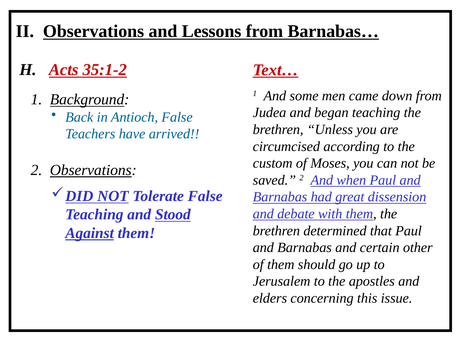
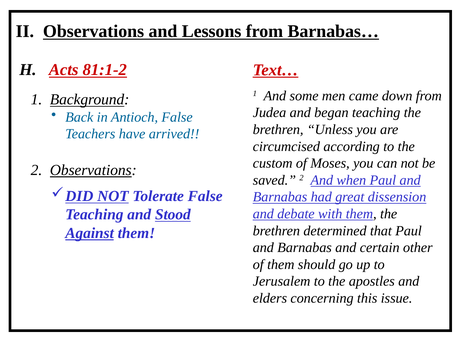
35:1-2: 35:1-2 -> 81:1-2 (105, 70)
